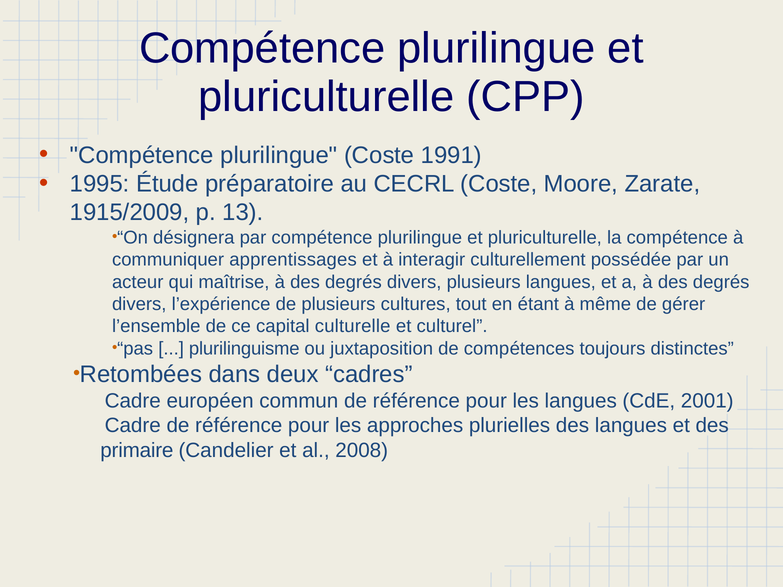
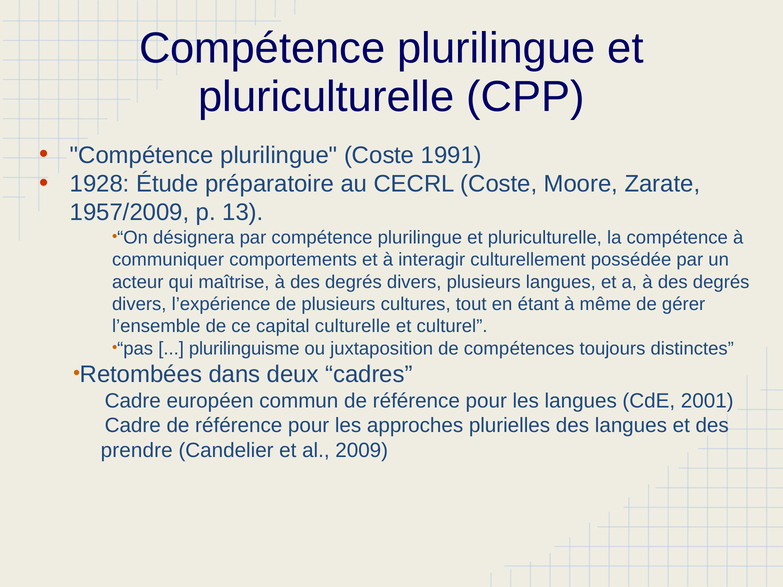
1995: 1995 -> 1928 (100, 184)
1915/2009: 1915/2009 -> 1957/2009 (130, 213)
apprentissages: apprentissages -> comportements (293, 260)
primaire: primaire -> prendre (137, 451)
2008: 2008 -> 2009 (362, 451)
